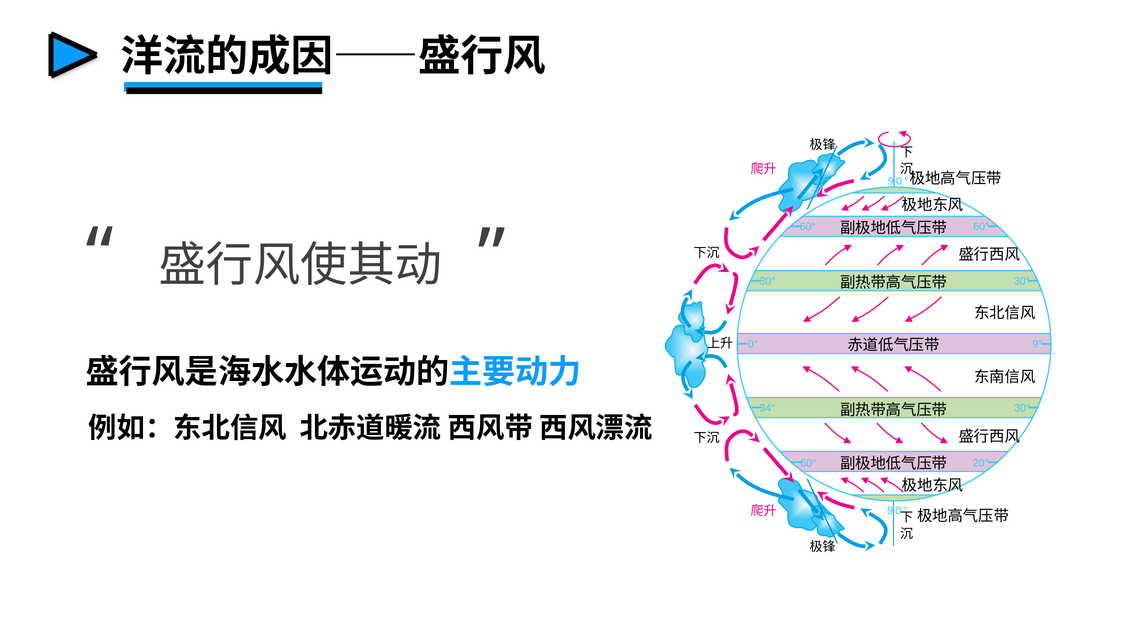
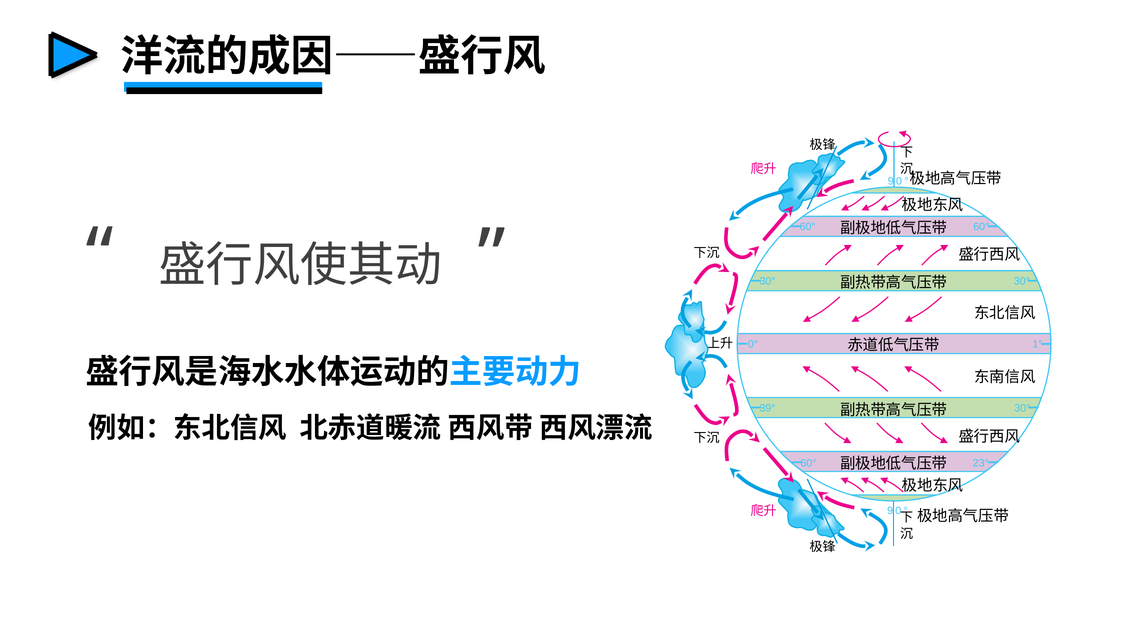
9°: 9° -> 1° (1037, 344)
34°: 34° -> 39° (767, 408)
20°: 20° -> 23° (981, 463)
